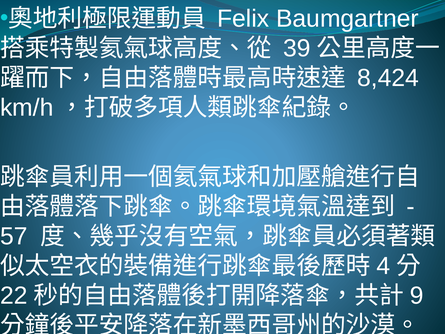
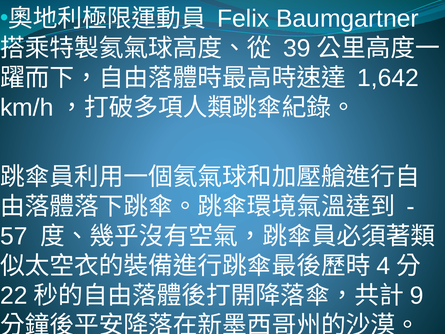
8,424: 8,424 -> 1,642 (388, 78)
